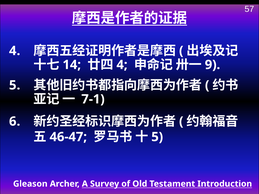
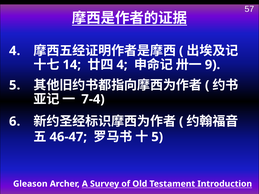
7-1: 7-1 -> 7-4 (93, 99)
